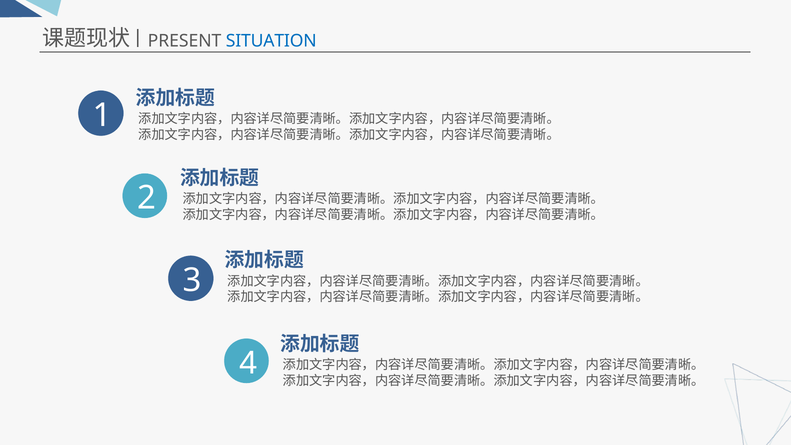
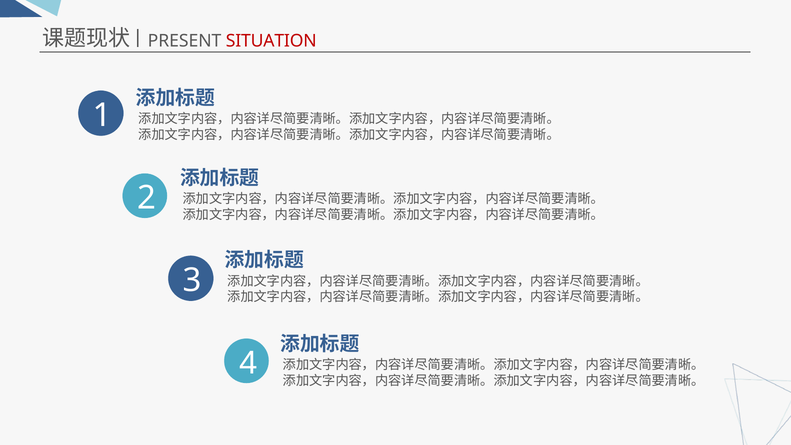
SITUATION colour: blue -> red (271, 41)
